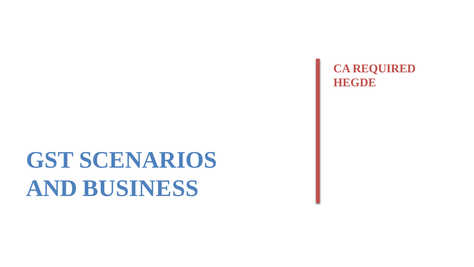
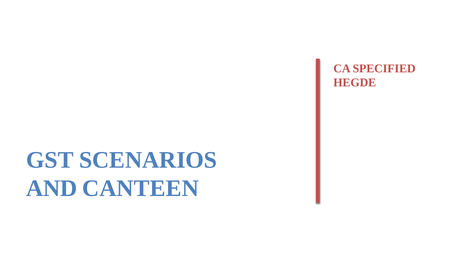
REQUIRED: REQUIRED -> SPECIFIED (384, 68)
BUSINESS: BUSINESS -> CANTEEN (141, 188)
